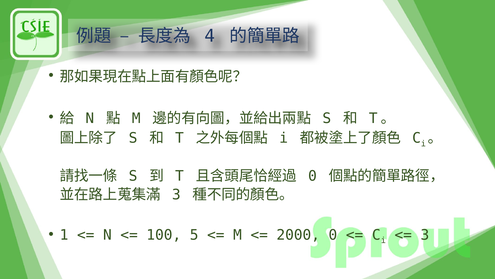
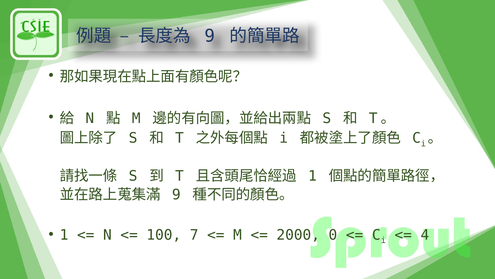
4: 4 -> 9 (210, 36)
0: 0 -> 1 (312, 176)
3: 3 -> 9 (176, 194)
5: 5 -> 7 (194, 234)
3: 3 -> 4 (425, 234)
